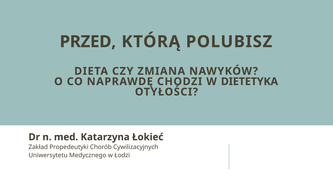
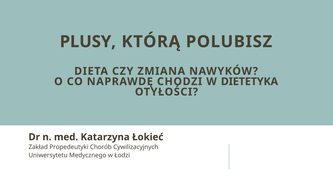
PRZED: PRZED -> PLUSY (88, 42)
